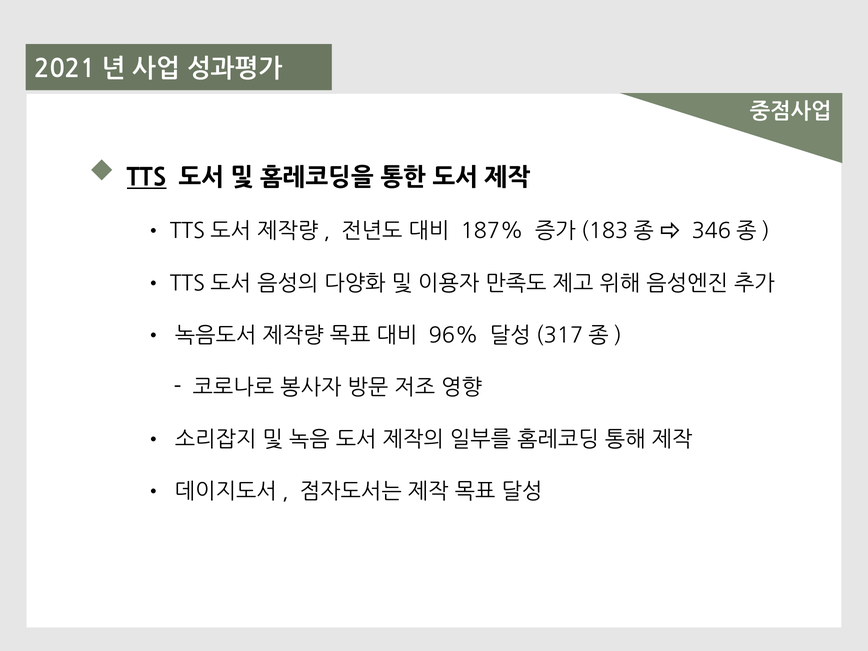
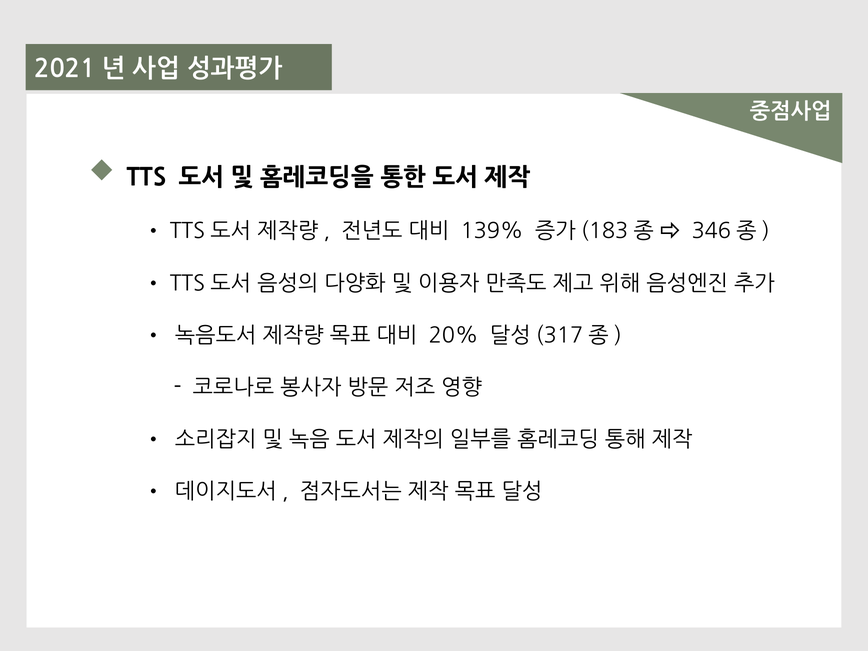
TTS underline: present -> none (147, 178)
187%: 187% -> 139% (492, 231)
96%: 96% -> 20% (454, 335)
